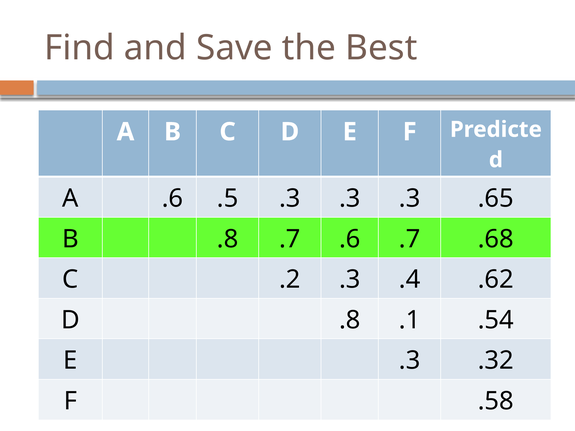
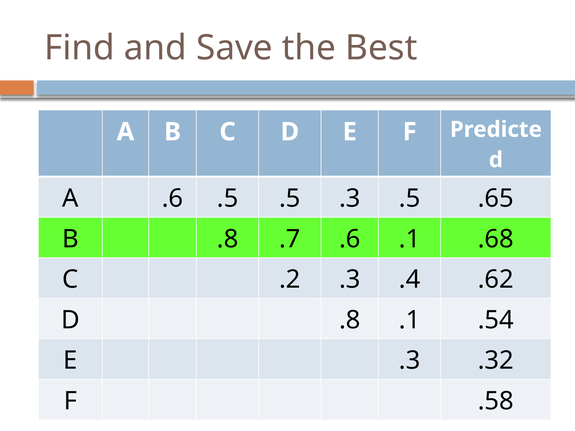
.5 .3: .3 -> .5 (290, 198)
.3: .3 -> .5 (410, 198)
.6 .7: .7 -> .1 (410, 239)
